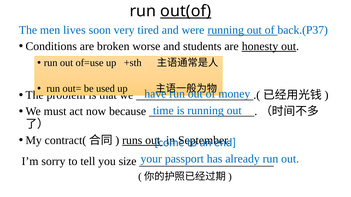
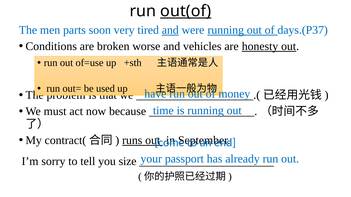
lives: lives -> parts (74, 30)
and underline: none -> present (170, 30)
back.(P37: back.(P37 -> days.(P37 (303, 30)
students: students -> vehicles (202, 46)
